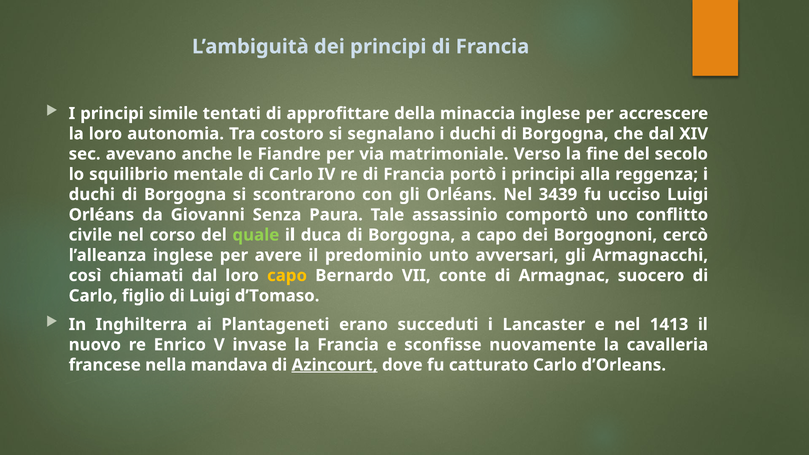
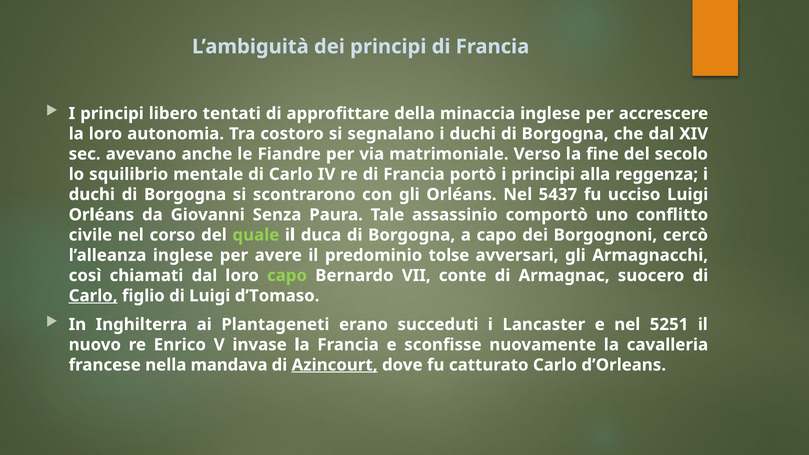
simile: simile -> libero (173, 113)
3439: 3439 -> 5437 (558, 195)
unto: unto -> tolse (449, 255)
capo colour: yellow -> light green (287, 276)
Carlo underline: none -> present (93, 296)
1413: 1413 -> 5251 (669, 324)
